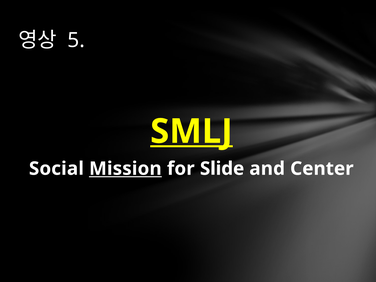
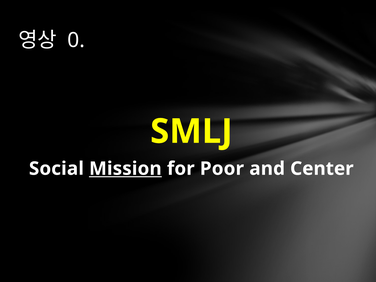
5: 5 -> 0 (76, 40)
SMLJ underline: present -> none (191, 131)
Slide: Slide -> Poor (222, 169)
